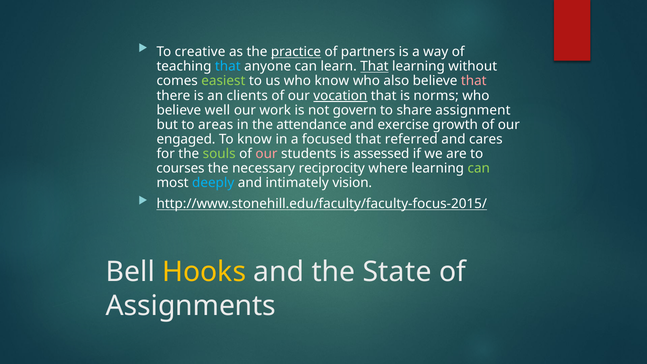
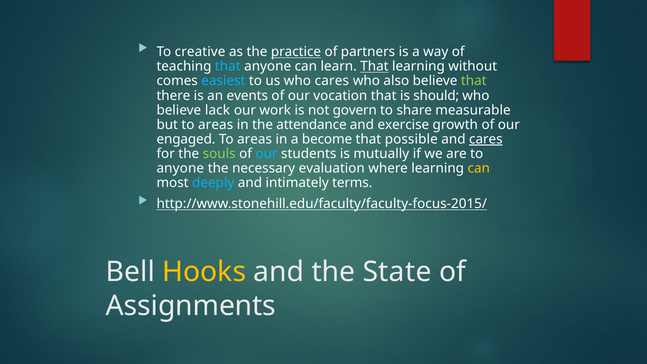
easiest colour: light green -> light blue (223, 81)
who know: know -> cares (332, 81)
that colour: pink -> light green (474, 81)
clients: clients -> events (247, 96)
vocation underline: present -> none (340, 96)
norms: norms -> should (436, 96)
well: well -> lack (217, 110)
assignment: assignment -> measurable (473, 110)
know: know -> areas (255, 139)
focused: focused -> become (327, 139)
referred: referred -> possible (411, 139)
cares underline: none -> present (486, 139)
our colour: pink -> light blue (267, 154)
assessed: assessed -> mutually (381, 154)
courses: courses -> anyone (180, 168)
reciprocity: reciprocity -> evaluation (332, 168)
can colour: light green -> yellow (479, 168)
vision: vision -> terms (352, 183)
